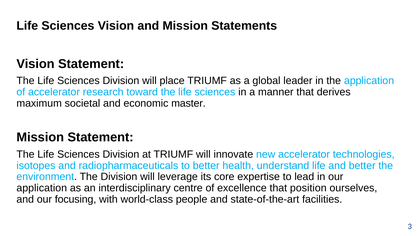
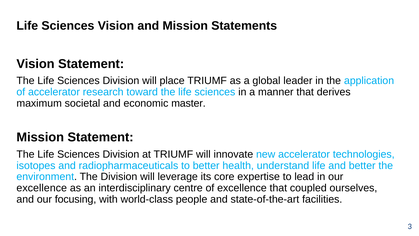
application: application -> excellence (42, 188)
position: position -> coupled (308, 188)
